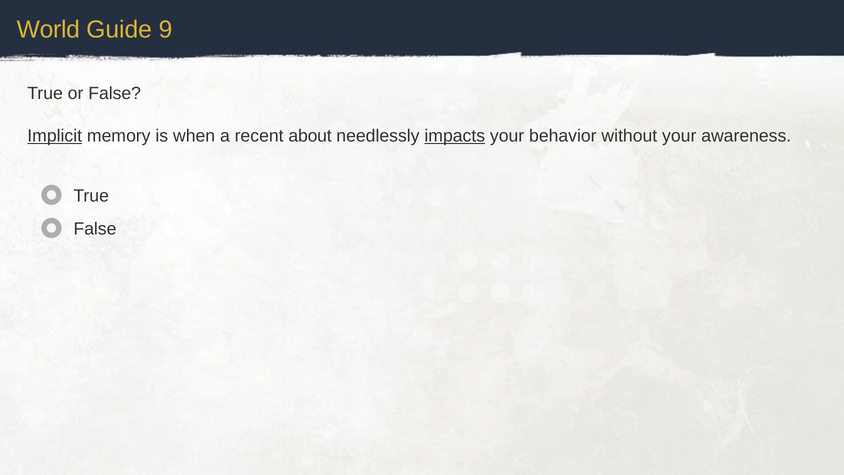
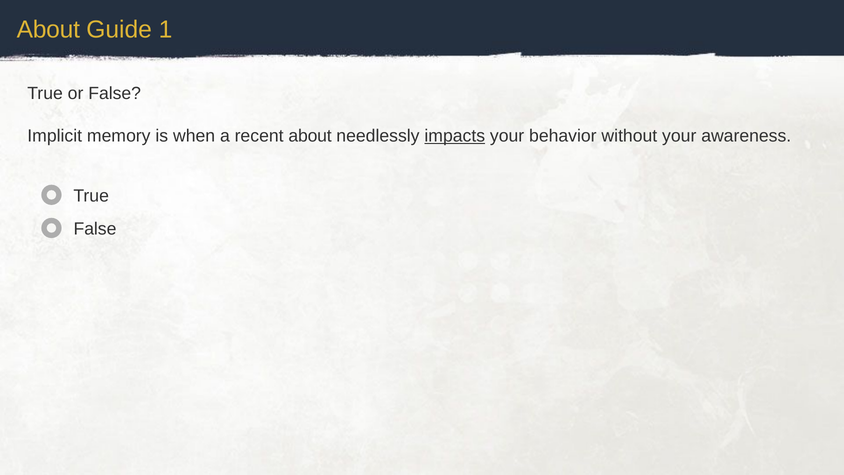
World: World -> About (48, 29)
9: 9 -> 1 (166, 29)
Implicit underline: present -> none (55, 136)
